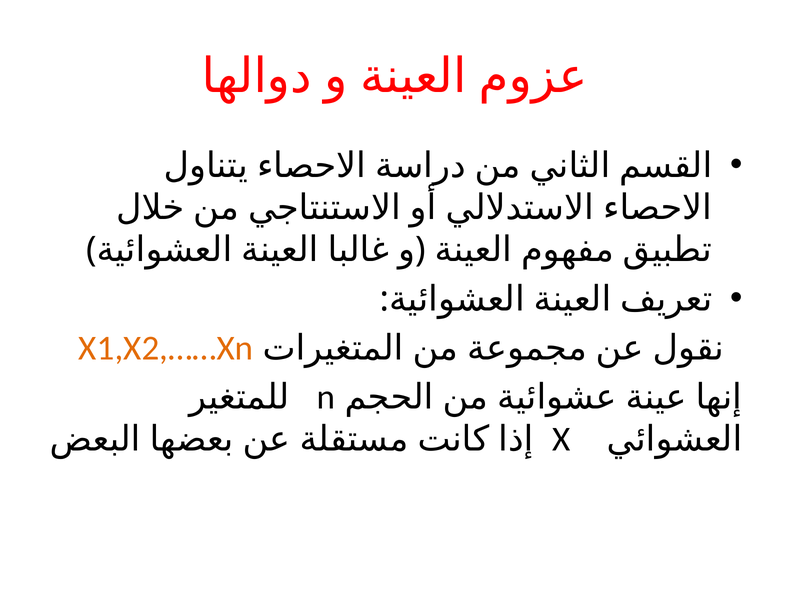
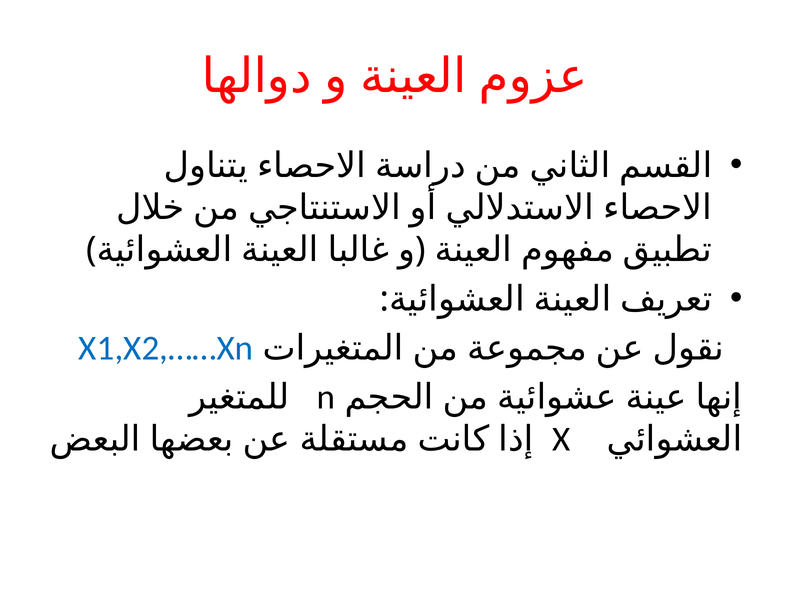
X1,X2,……Xn colour: orange -> blue (166, 348)
